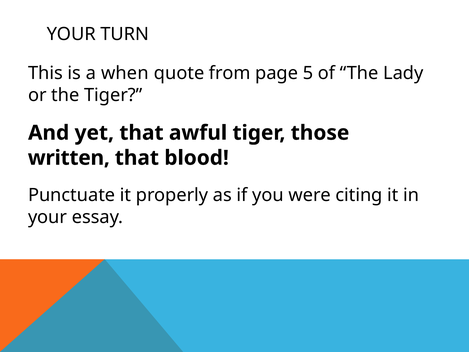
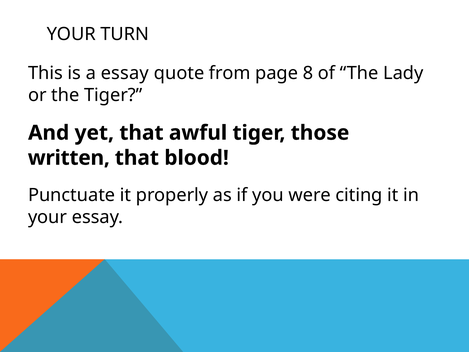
a when: when -> essay (125, 73)
5: 5 -> 8 (308, 73)
